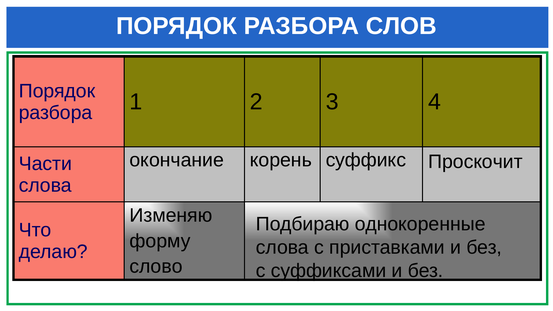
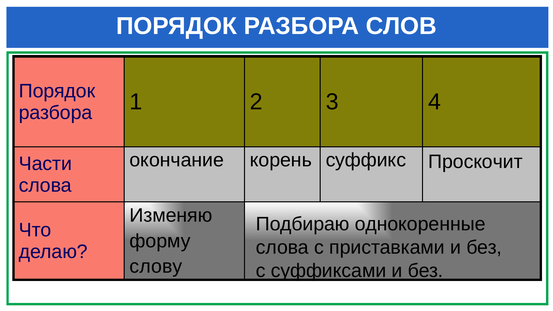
слово: слово -> слову (156, 267)
